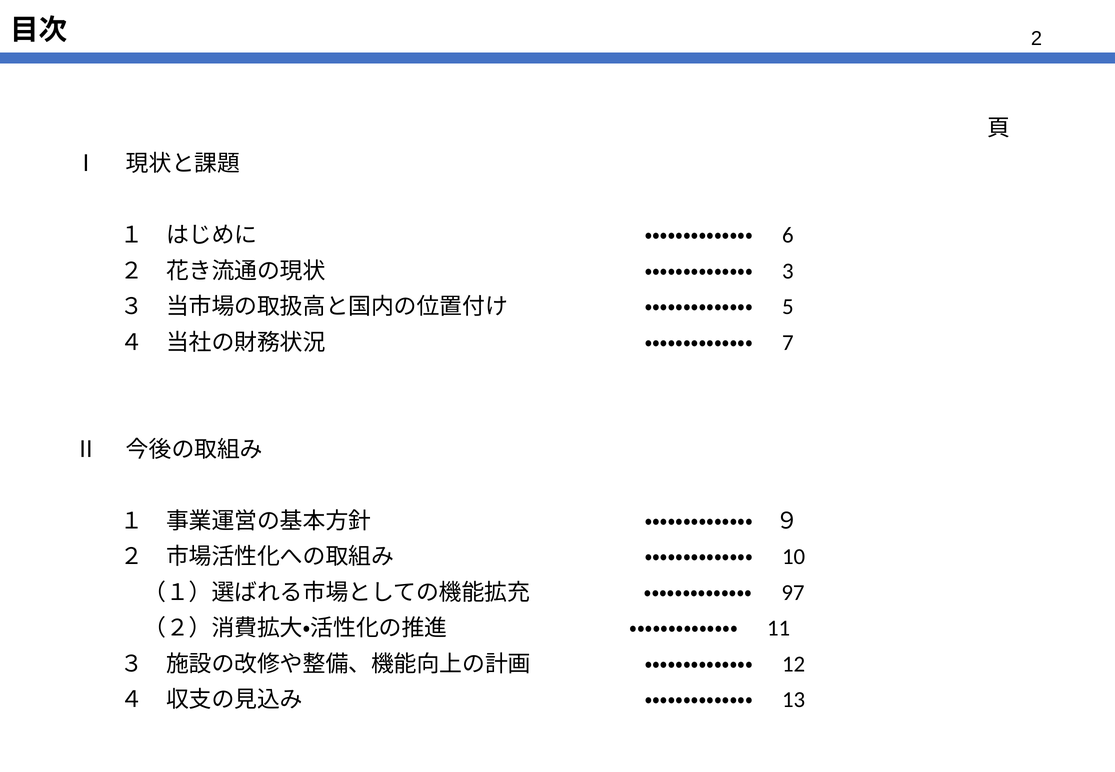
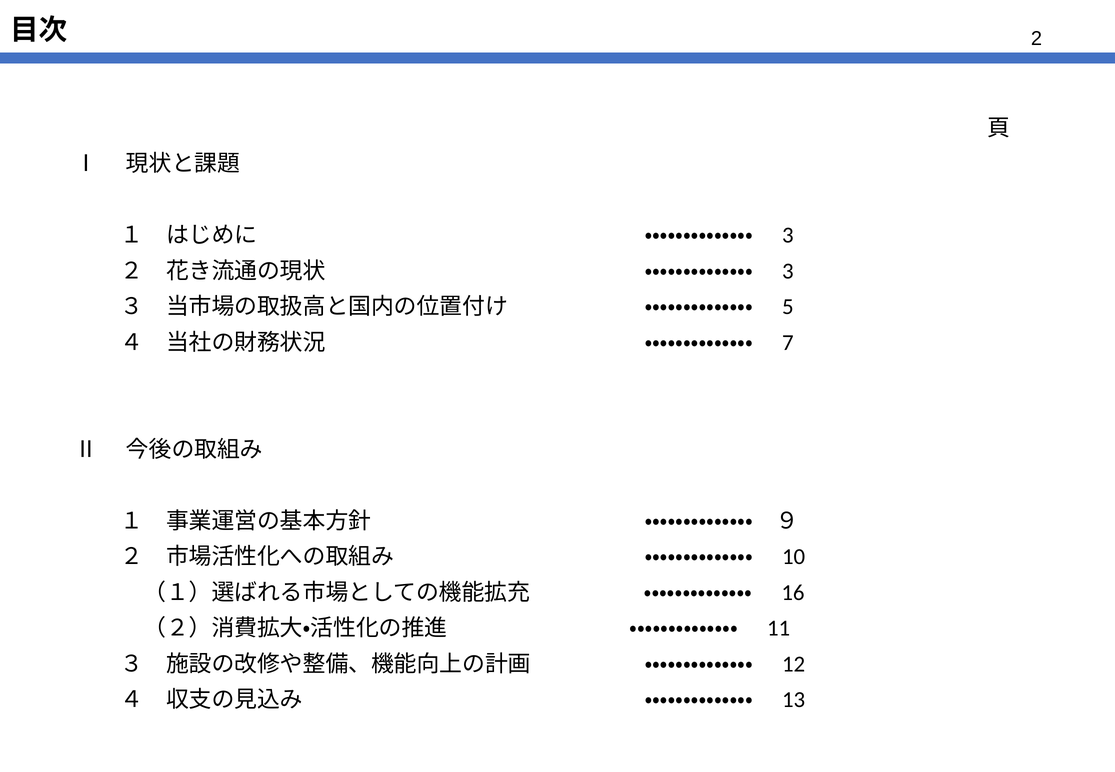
6: 6 -> 3 (788, 235)
97: 97 -> 16 (793, 593)
